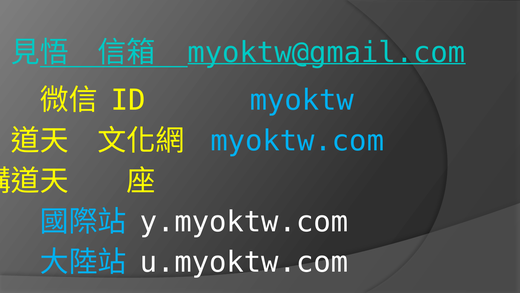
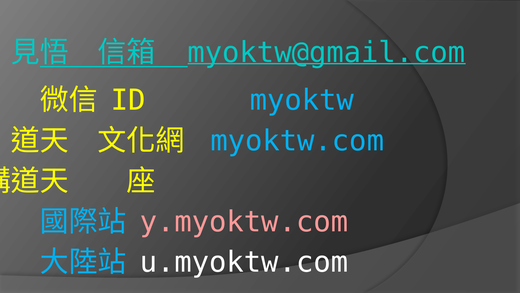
y.myoktw.com colour: white -> pink (244, 222)
